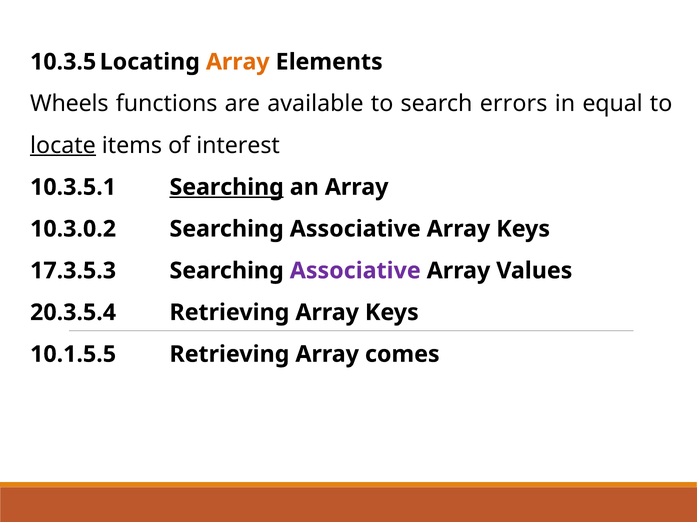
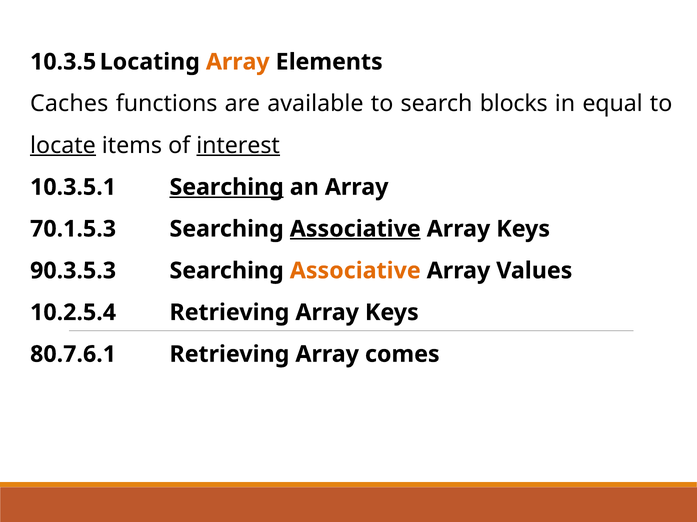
Wheels: Wheels -> Caches (69, 104)
errors: errors -> blocks (514, 104)
interest underline: none -> present (238, 146)
10.3.0.2: 10.3.0.2 -> 70.1.5.3 (73, 229)
Associative underline: none -> present (355, 229)
17.3.5.3: 17.3.5.3 -> 90.3.5.3 (73, 271)
Associative colour: purple -> orange (355, 271)
20.3.5.4: 20.3.5.4 -> 10.2.5.4 (73, 313)
10.1.5.5: 10.1.5.5 -> 80.7.6.1 (73, 355)
